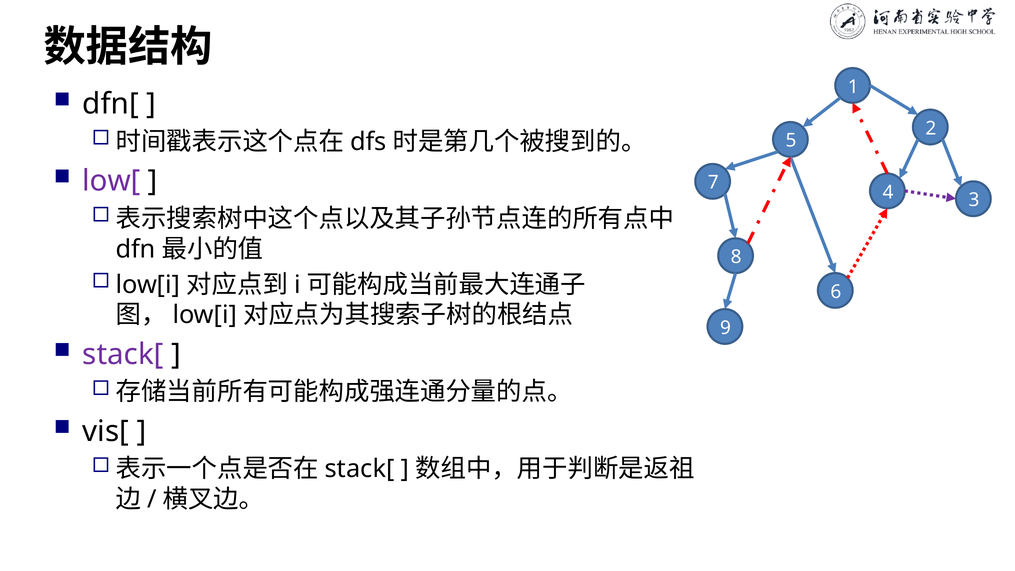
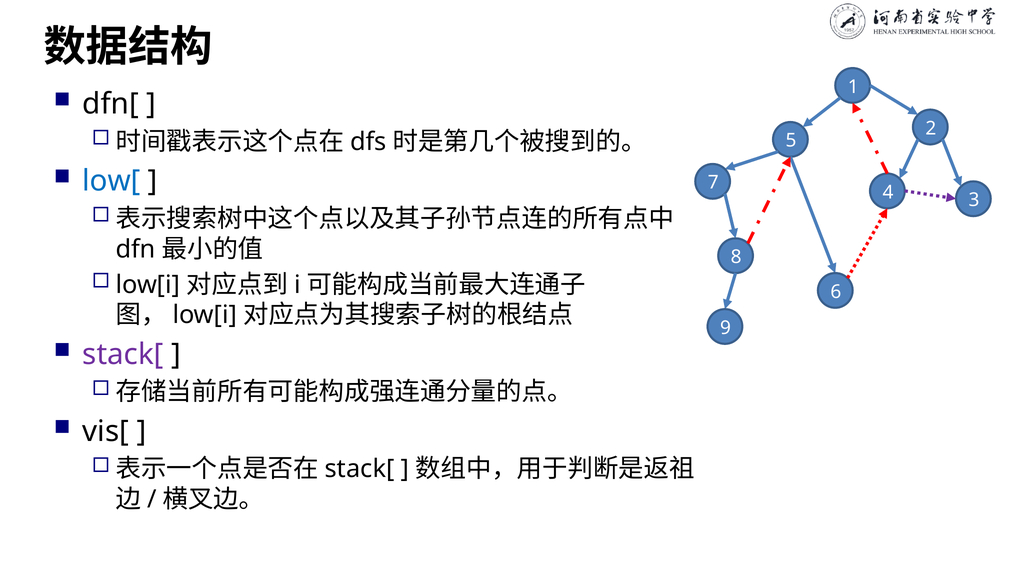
low[ colour: purple -> blue (111, 181)
